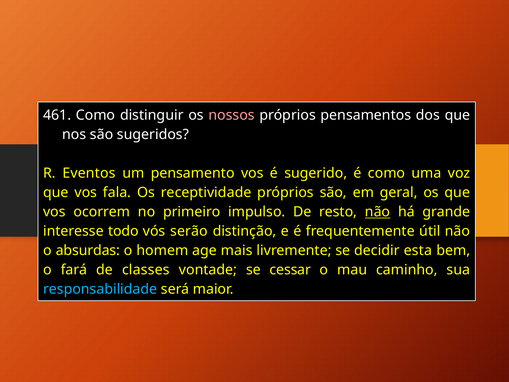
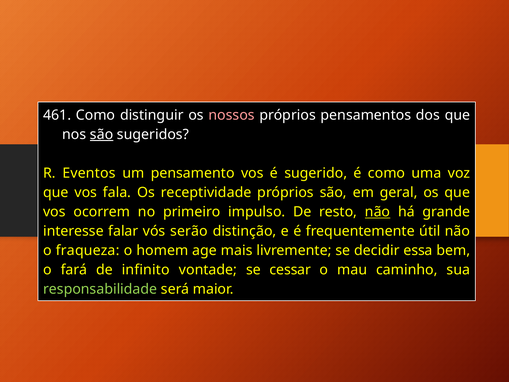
são underline: none -> present (102, 134)
todo: todo -> falar (123, 231)
absurdas: absurdas -> fraqueza (88, 250)
esta: esta -> essa (418, 250)
classes: classes -> infinito (146, 270)
responsabilidade colour: light blue -> light green (100, 289)
